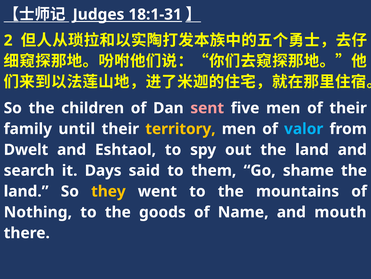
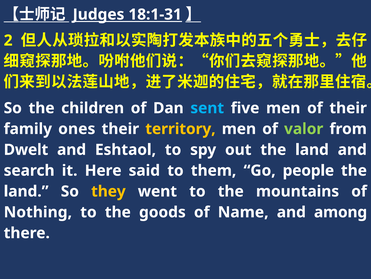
sent colour: pink -> light blue (207, 108)
until: until -> ones (77, 129)
valor colour: light blue -> light green (304, 129)
Days: Days -> Here (103, 170)
shame: shame -> people (308, 170)
mouth: mouth -> among (341, 212)
